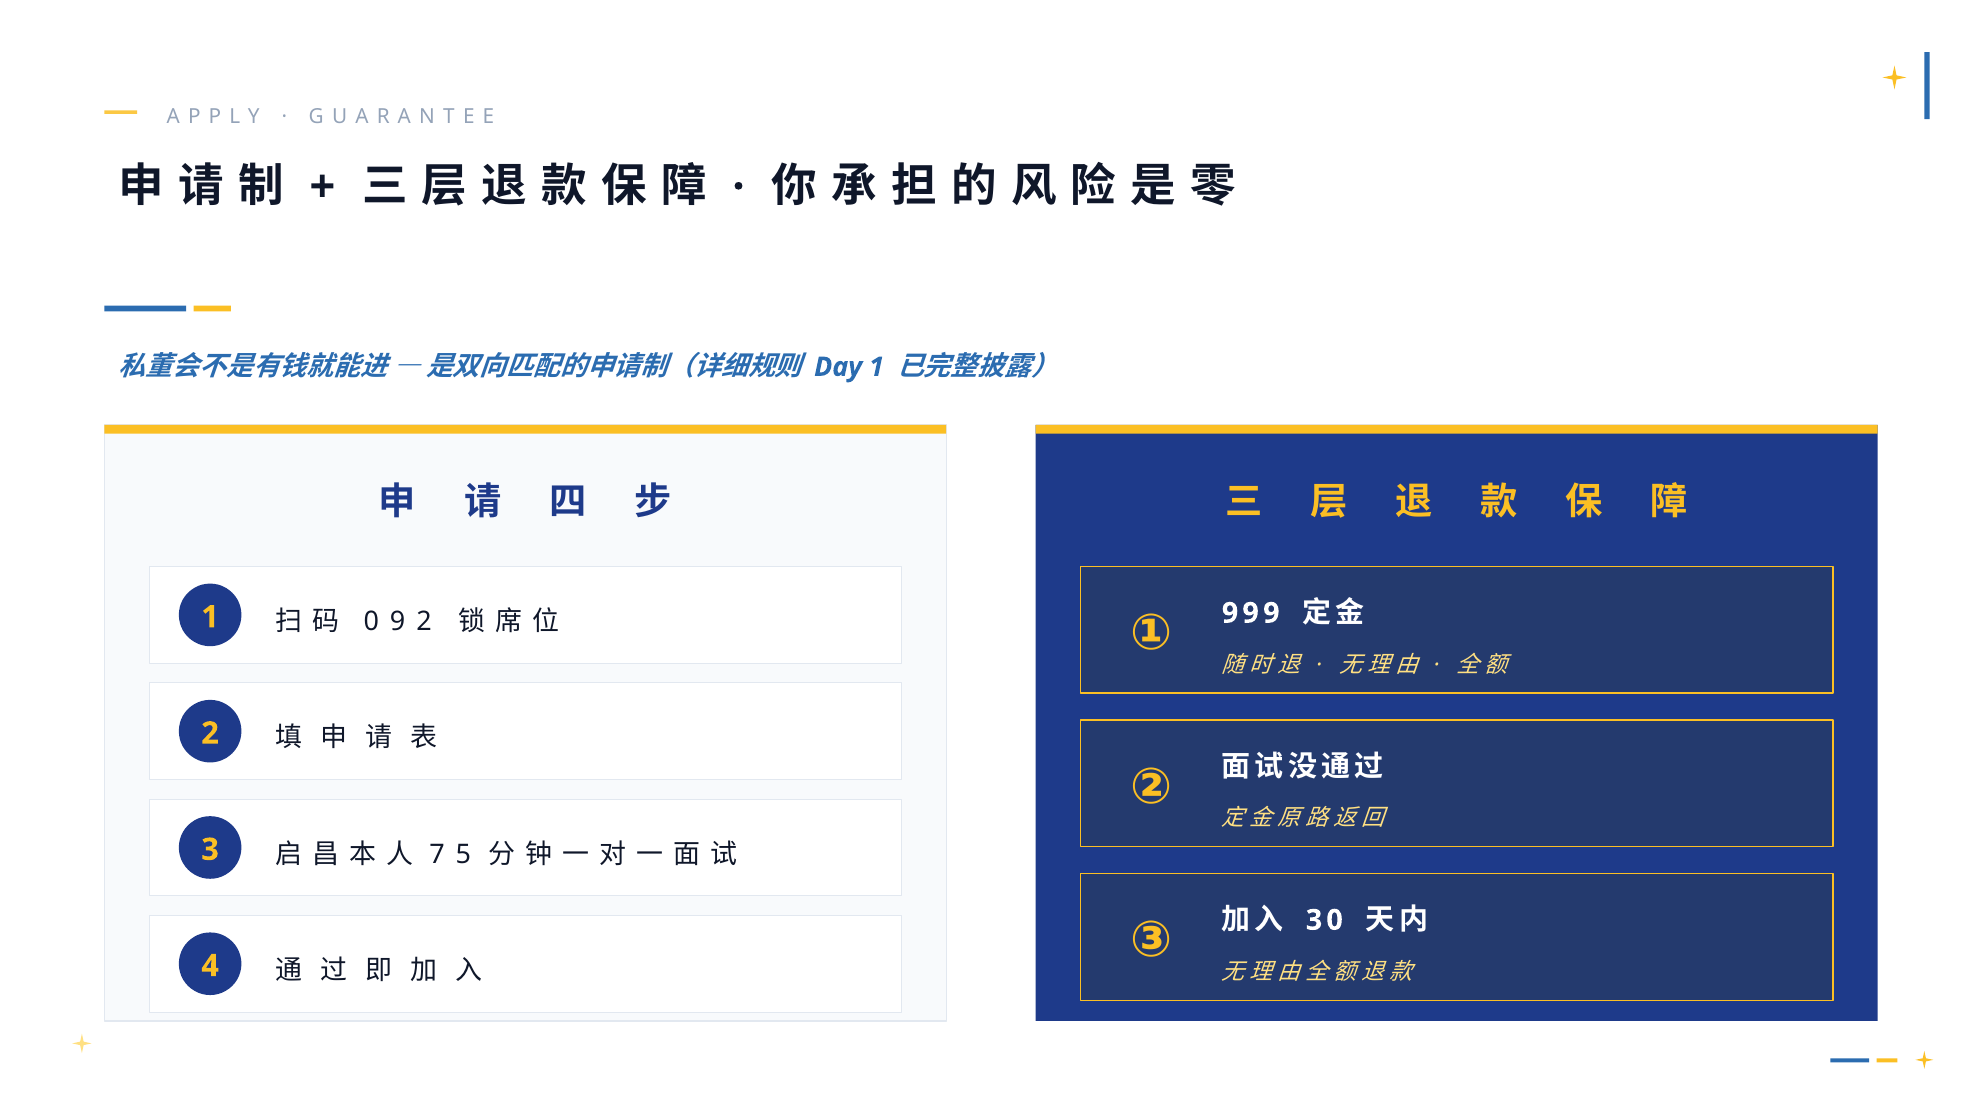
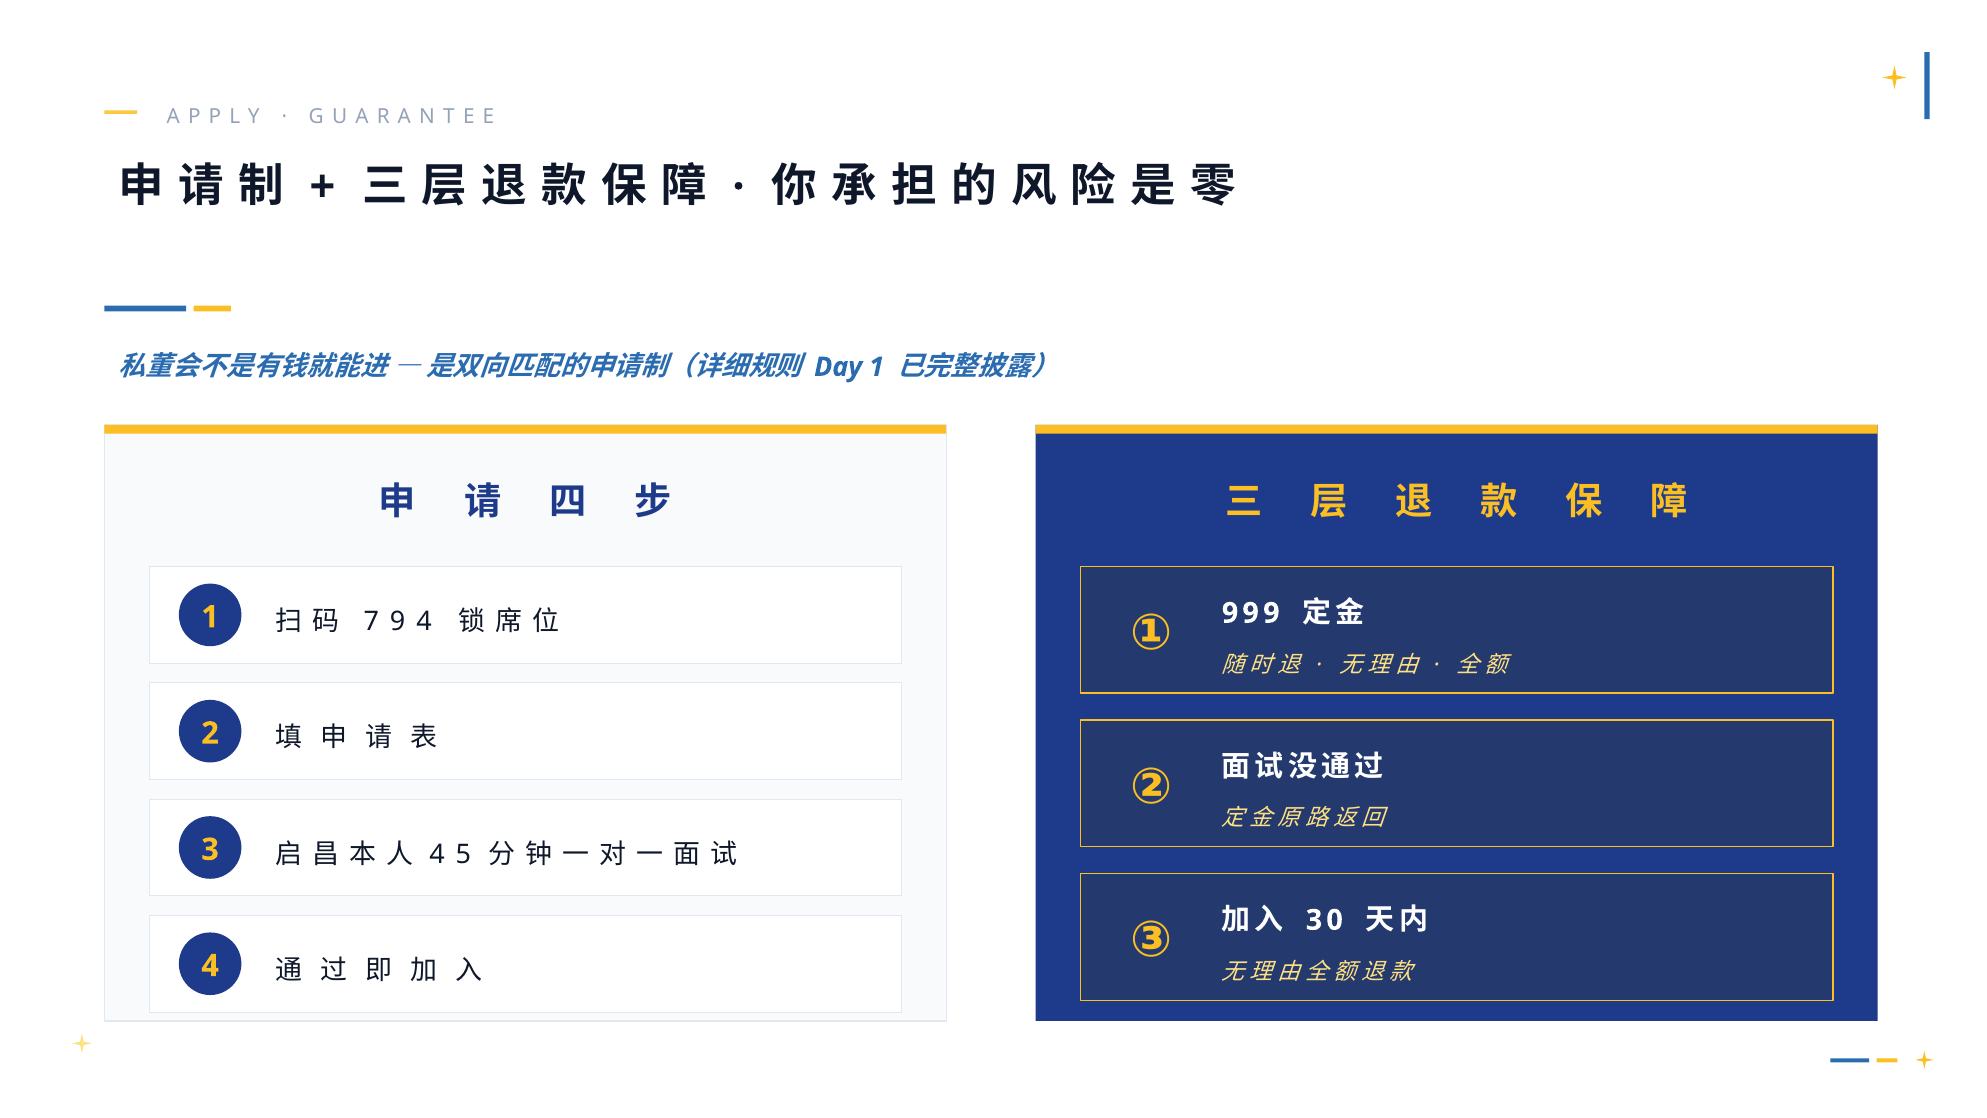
0: 0 -> 7 (371, 621)
9 2: 2 -> 4 (424, 621)
7: 7 -> 4 (437, 854)
